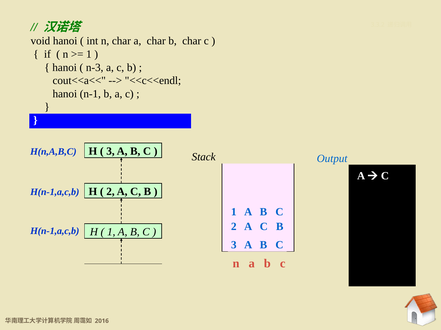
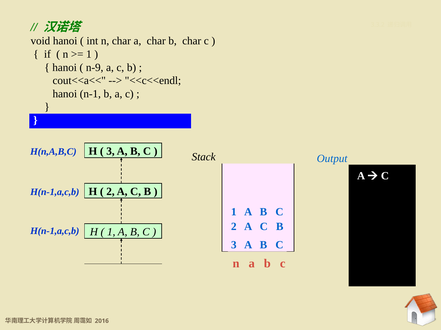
n-3: n-3 -> n-9 (95, 68)
